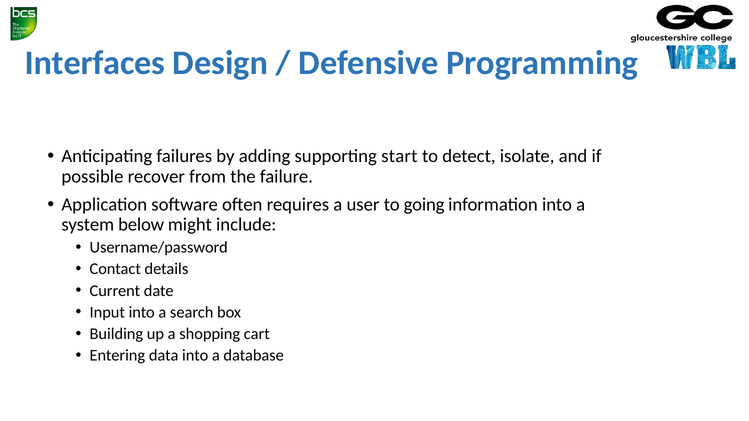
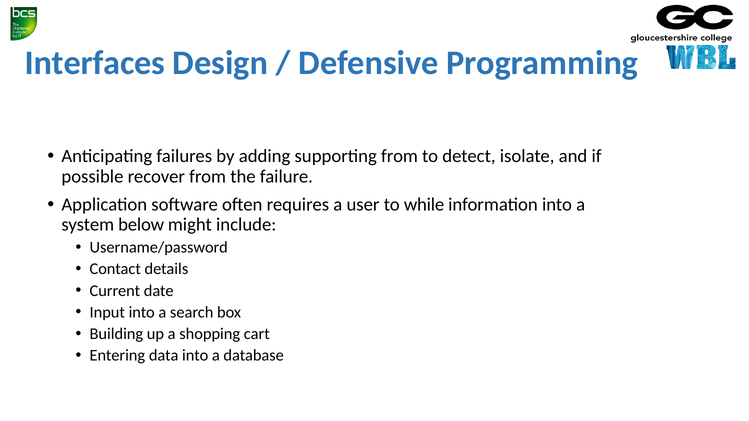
supporting start: start -> from (400, 156)
going: going -> while (424, 205)
